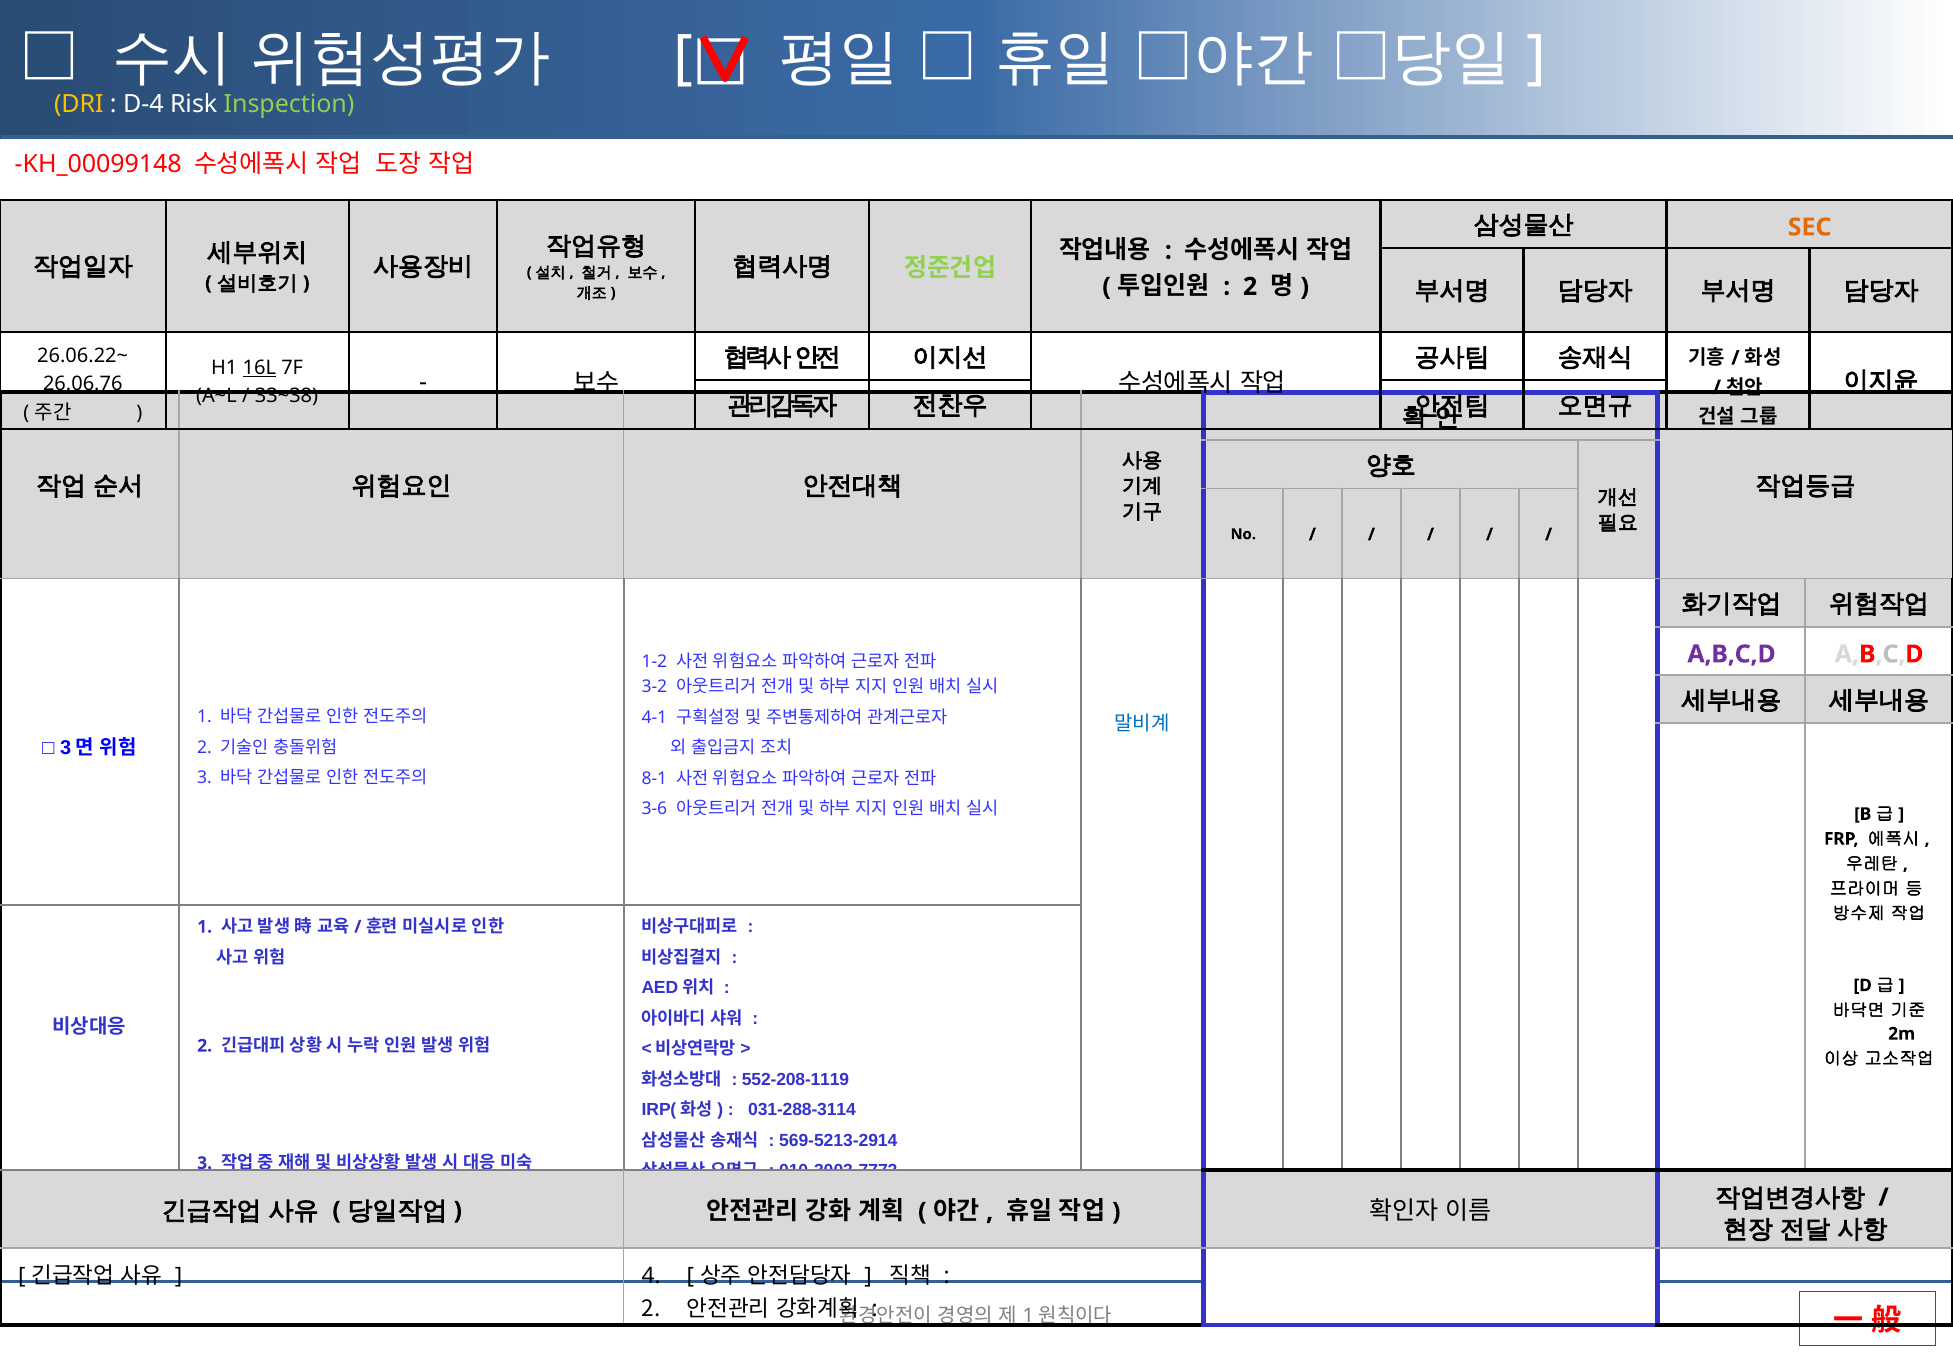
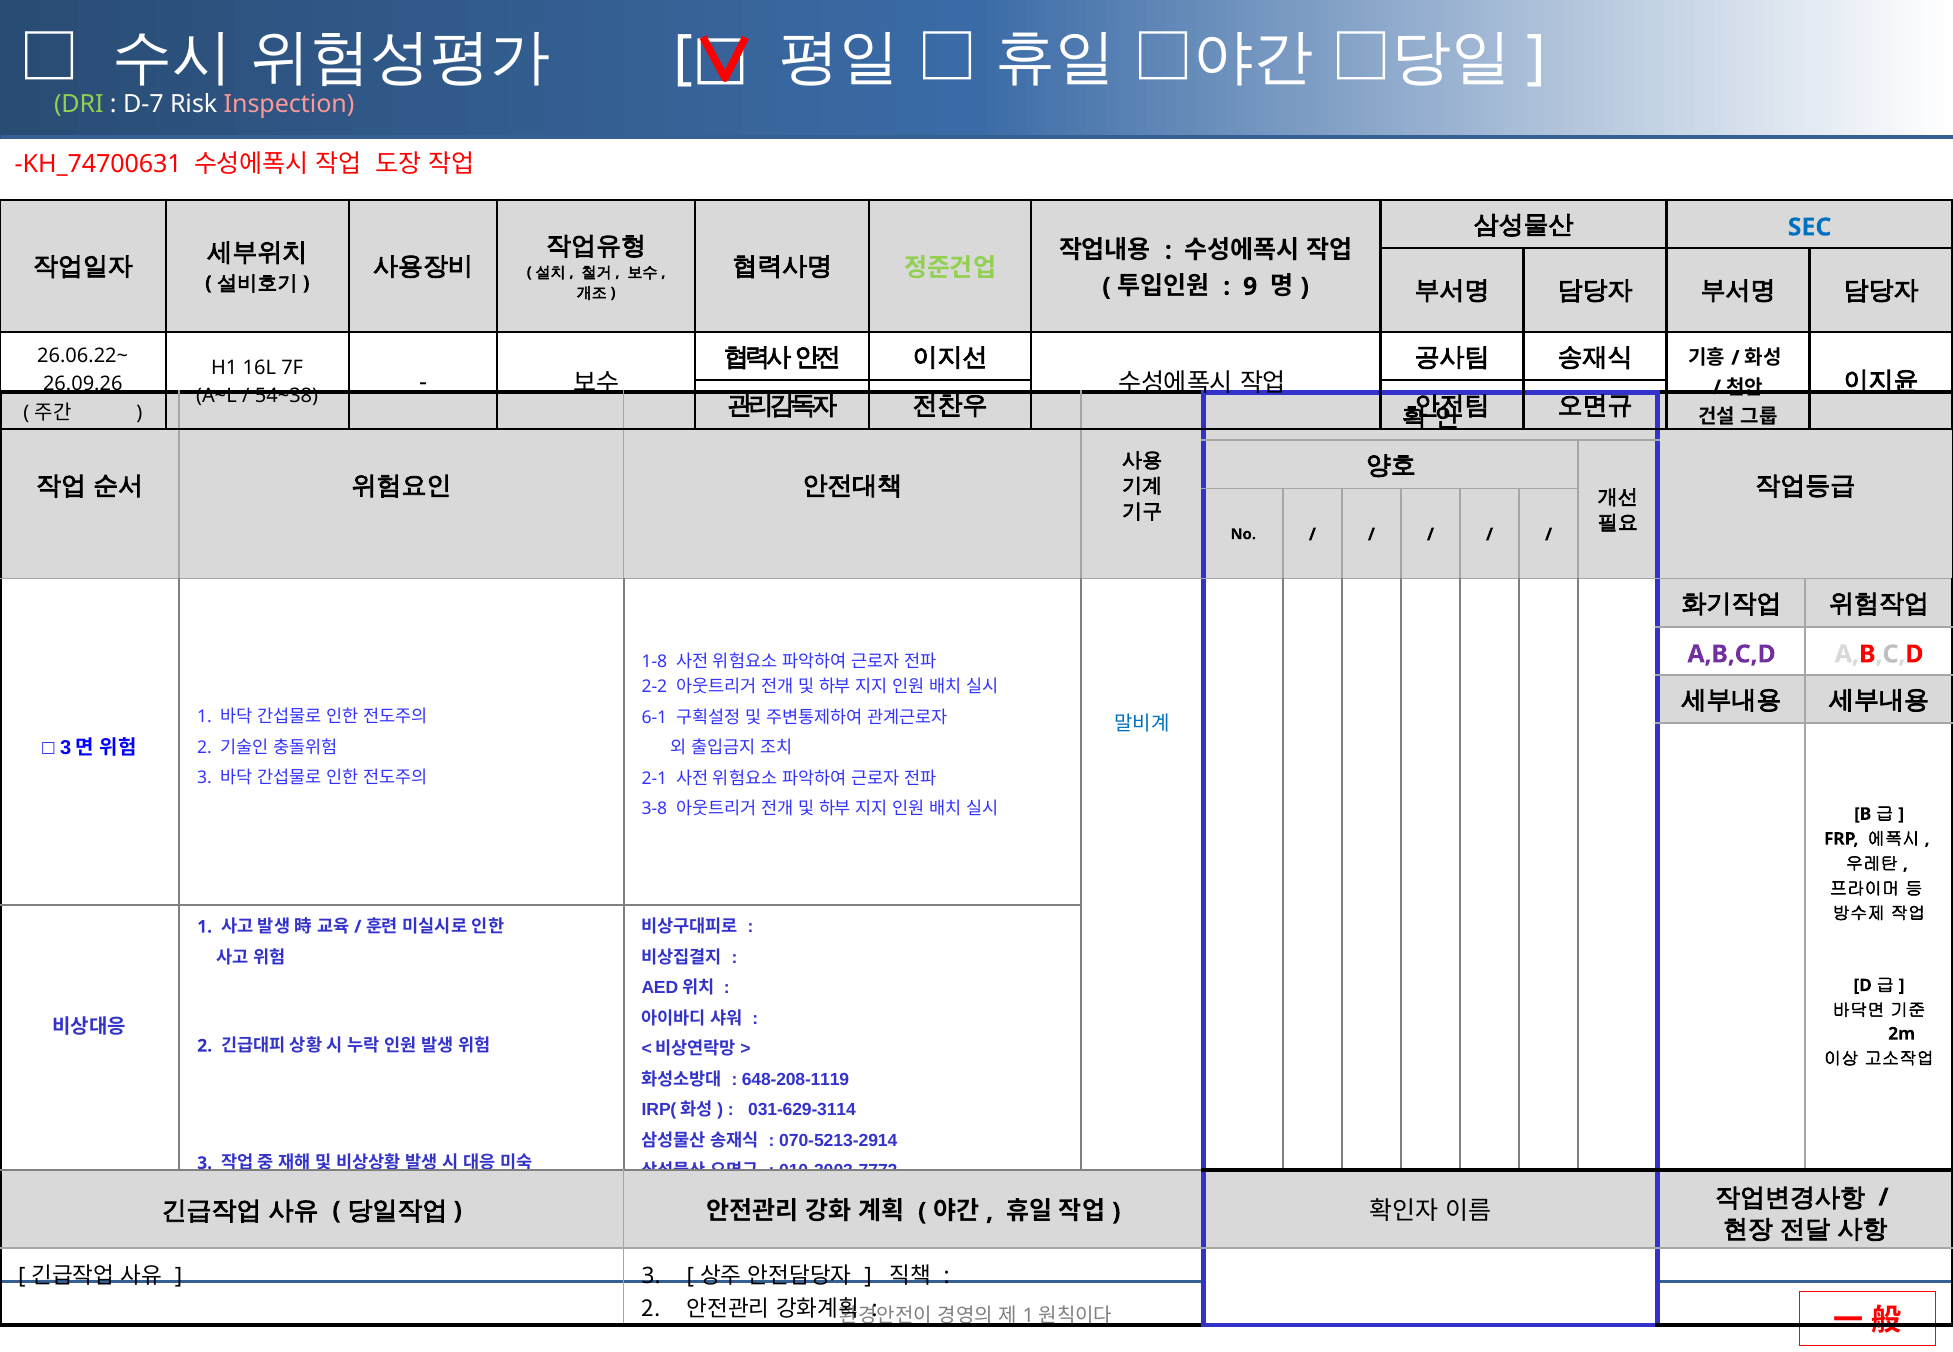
DRI colour: yellow -> light green (79, 104)
D-4: D-4 -> D-7 (143, 104)
Inspection colour: light green -> pink (289, 104)
KH_00099148: KH_00099148 -> KH_74700631 (98, 164)
SEC colour: orange -> blue (1810, 227)
2: 2 -> 9 (1250, 287)
16L underline: present -> none (259, 368)
26.06.76: 26.06.76 -> 26.09.26 (83, 384)
33~38: 33~38 -> 54~38 (287, 395)
1-2: 1-2 -> 1-8 (654, 662)
3-2: 3-2 -> 2-2 (654, 687)
4-1: 4-1 -> 6-1 (654, 718)
8-1: 8-1 -> 2-1 (654, 779)
3-6: 3-6 -> 3-8 (654, 809)
552-208-1119: 552-208-1119 -> 648-208-1119 (796, 1079)
031-288-3114: 031-288-3114 -> 031-629-3114 (802, 1110)
569-5213-2914: 569-5213-2914 -> 070-5213-2914 (838, 1140)
4: 4 -> 3 (651, 1276)
